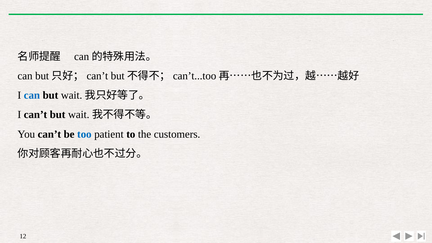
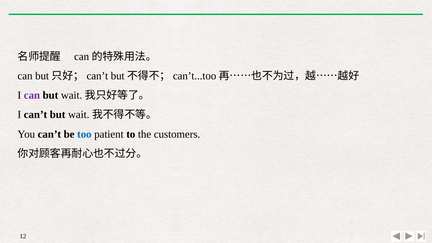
can colour: blue -> purple (32, 95)
